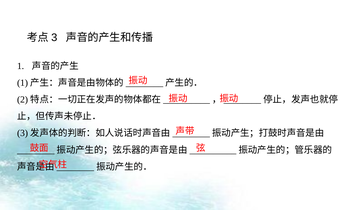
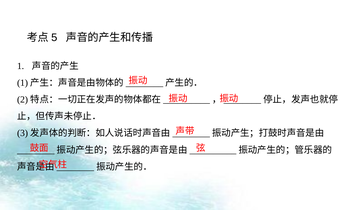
3: 3 -> 5 (54, 38)
